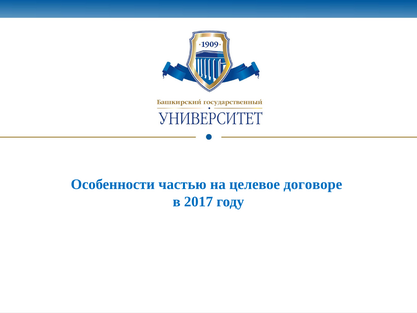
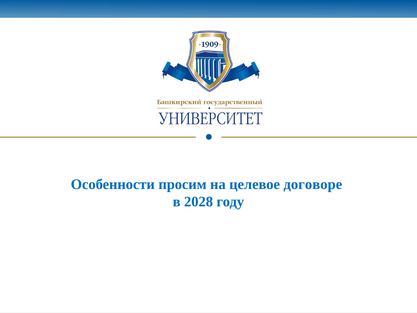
частью: частью -> просим (183, 184)
2017: 2017 -> 2028 (199, 202)
